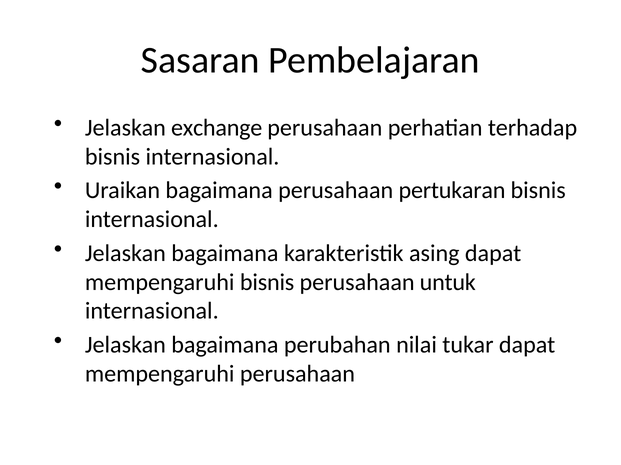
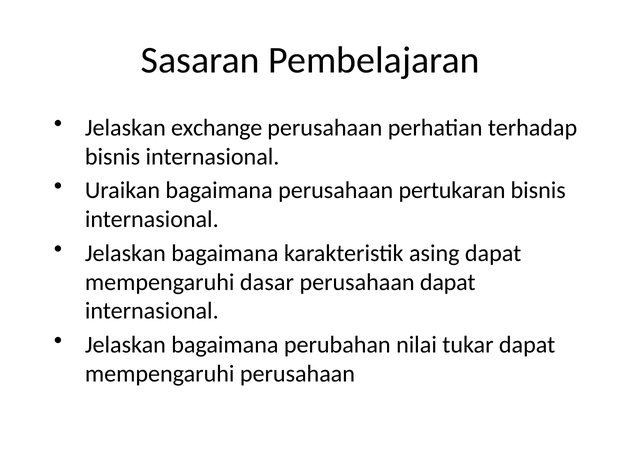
mempengaruhi bisnis: bisnis -> dasar (267, 283)
perusahaan untuk: untuk -> dapat (448, 283)
